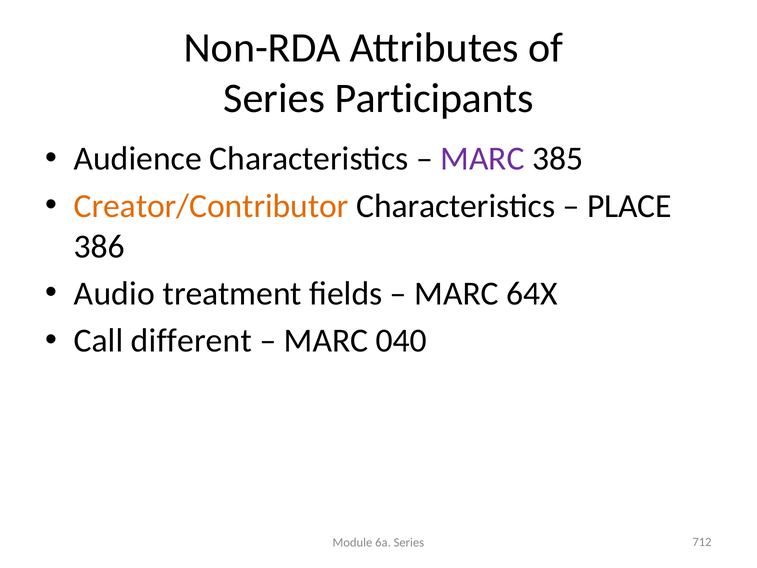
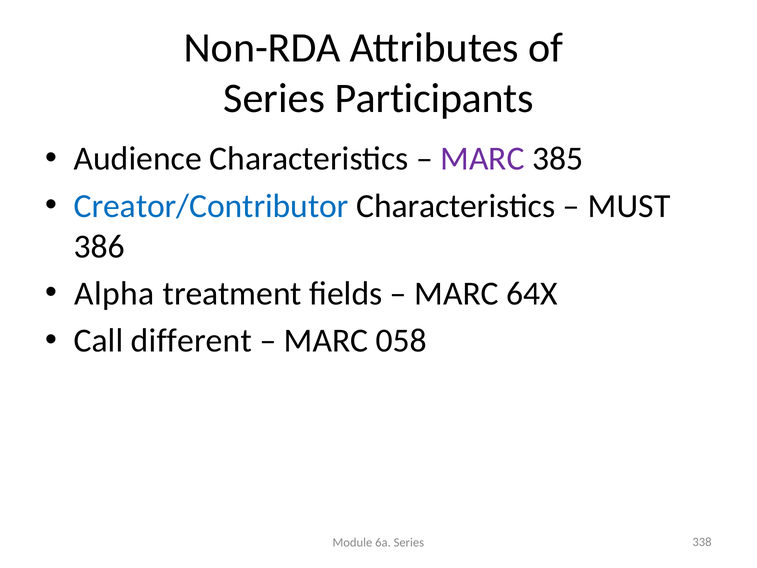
Creator/Contributor colour: orange -> blue (211, 206)
PLACE: PLACE -> MUST (629, 206)
Audio: Audio -> Alpha (114, 293)
040: 040 -> 058 (401, 341)
712: 712 -> 338 (702, 542)
